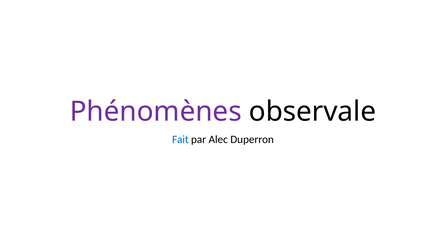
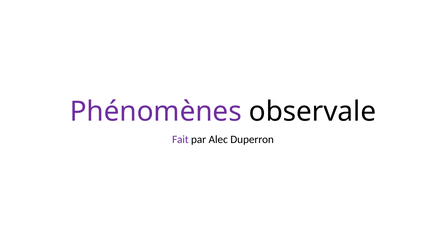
Fait colour: blue -> purple (180, 139)
